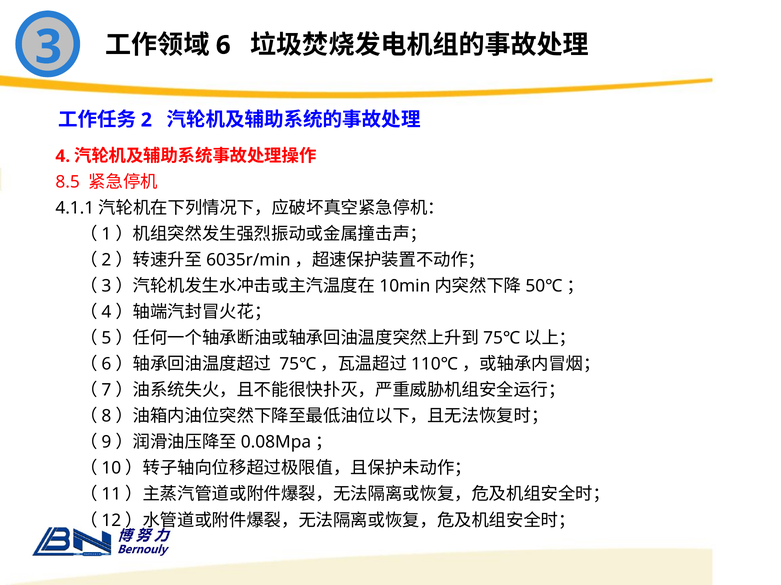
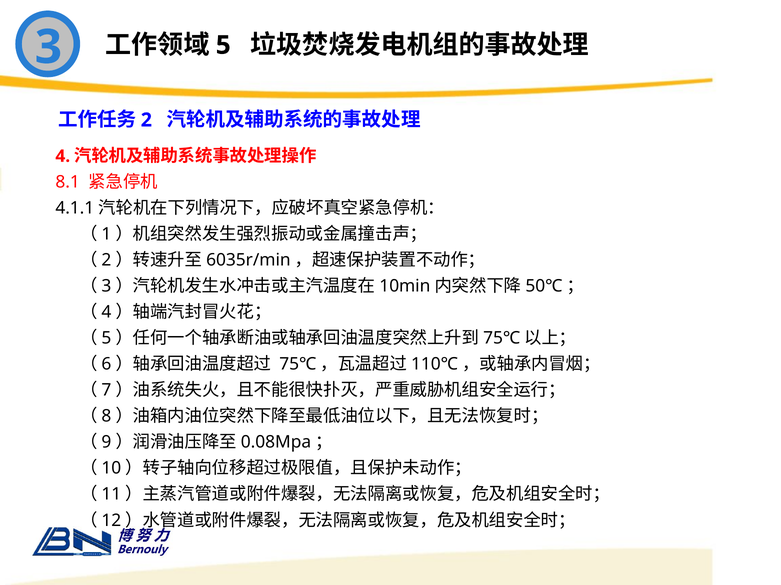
6: 6 -> 5 (223, 45)
8.5: 8.5 -> 8.1 (68, 182)
